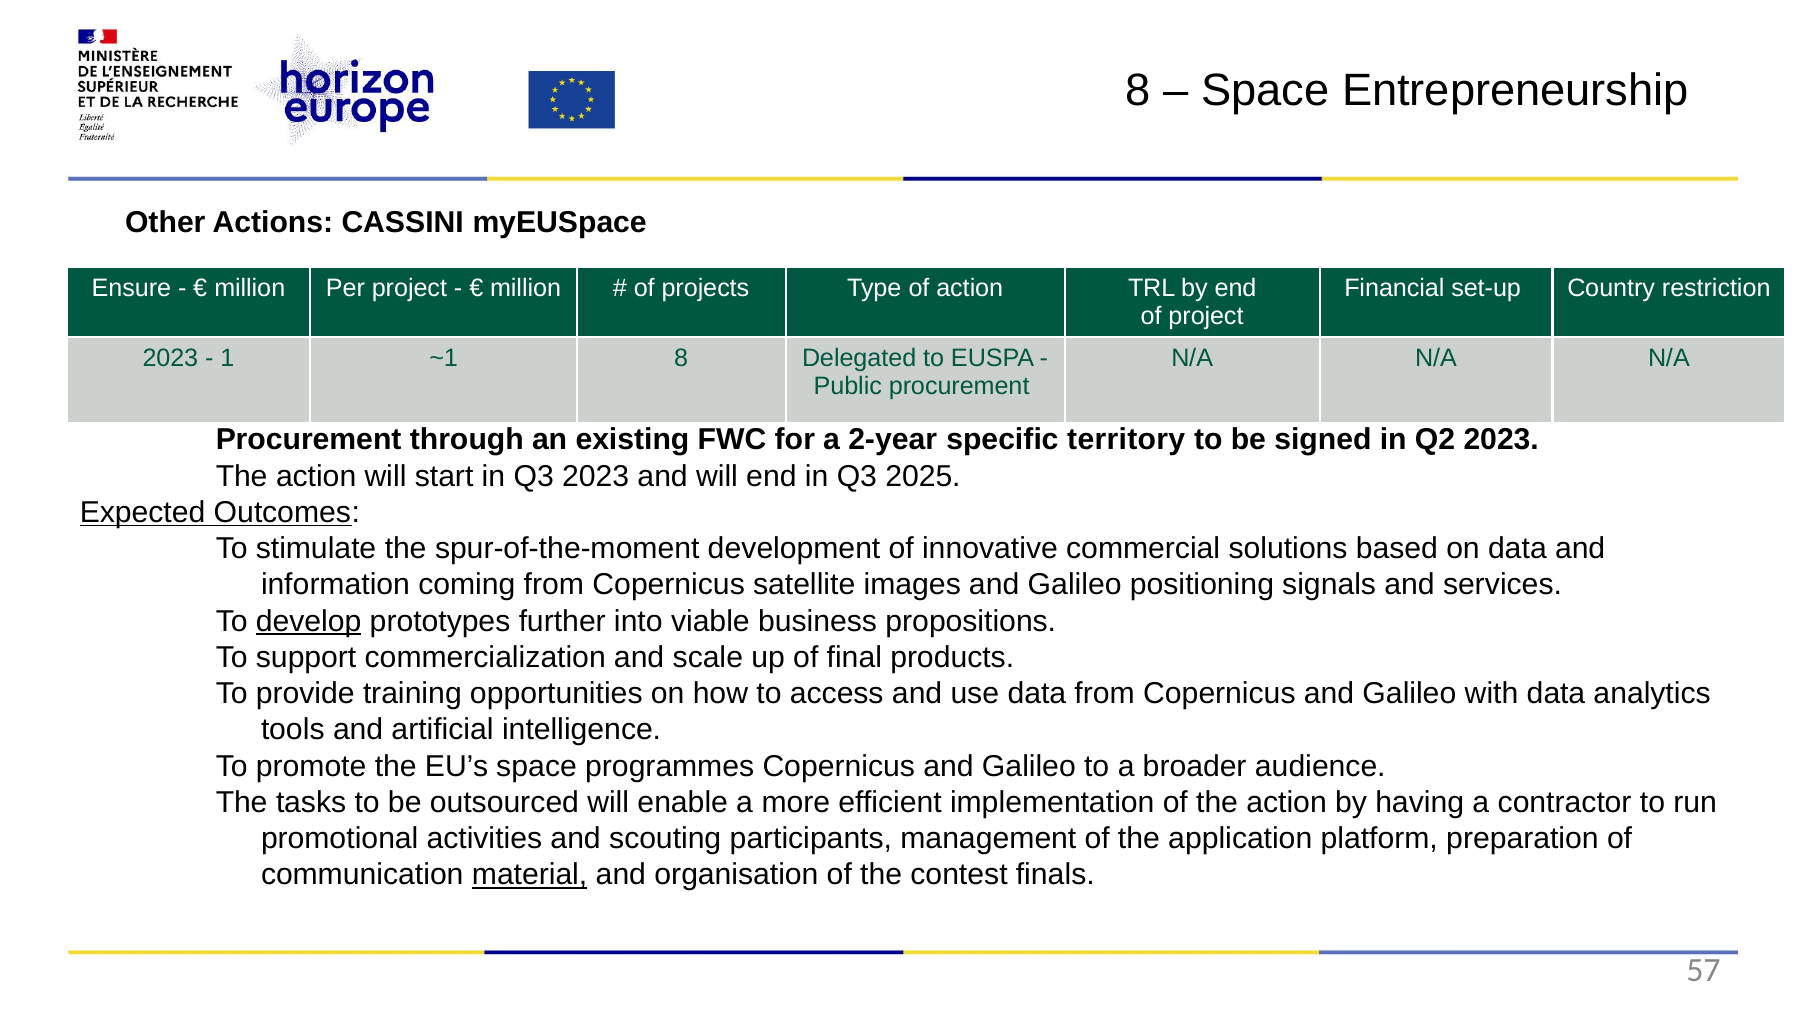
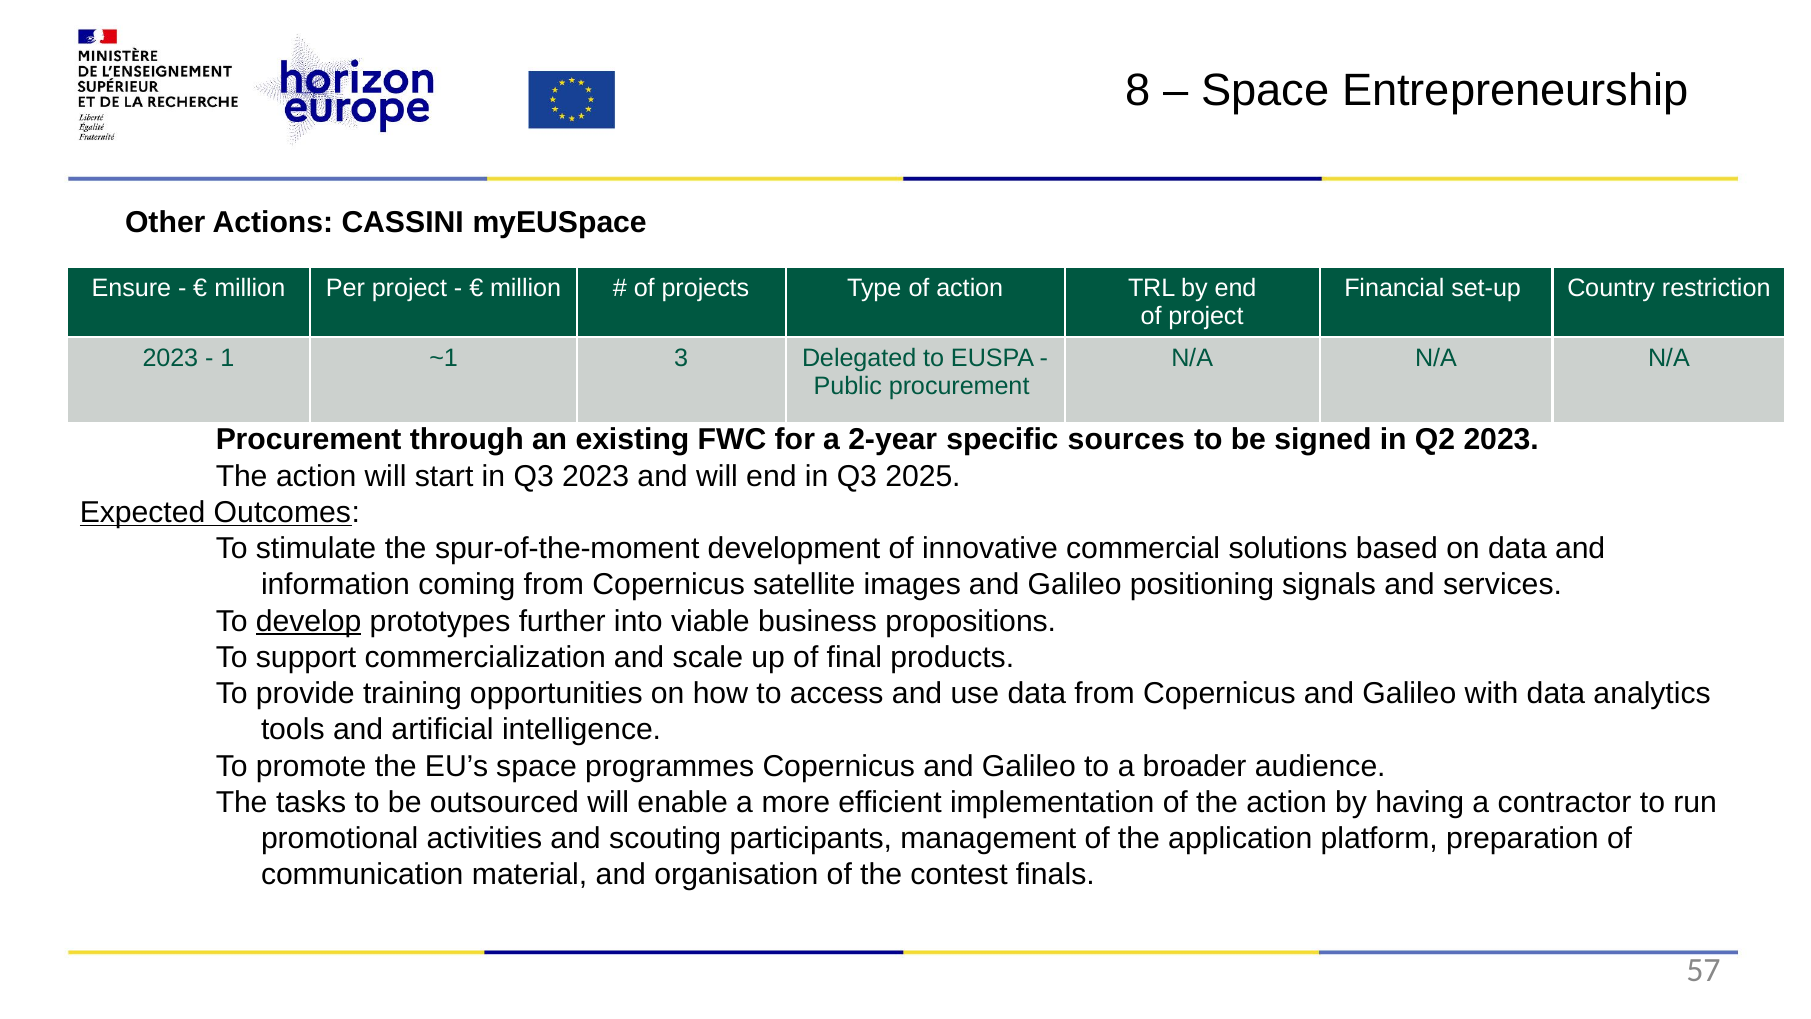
~1 8: 8 -> 3 (681, 358)
territory: territory -> sources (1126, 440)
material underline: present -> none (530, 875)
